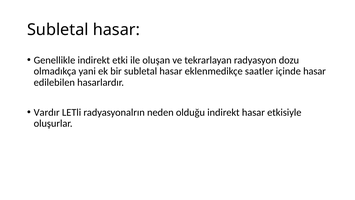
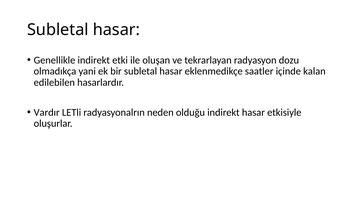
içinde hasar: hasar -> kalan (314, 71)
